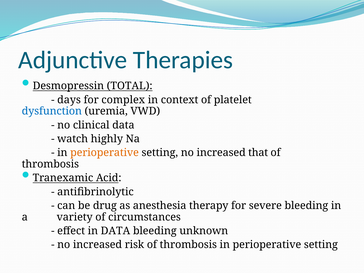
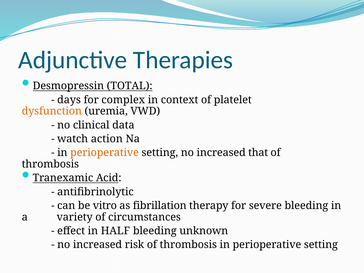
dysfunction colour: blue -> orange (52, 111)
highly: highly -> action (107, 139)
drug: drug -> vitro (105, 206)
anesthesia: anesthesia -> fibrillation (160, 206)
in DATA: DATA -> HALF (115, 231)
